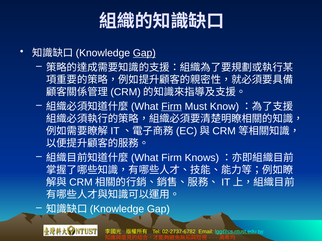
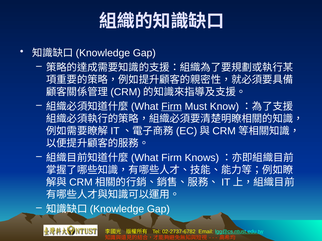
Gap underline: present -> none (144, 53)
